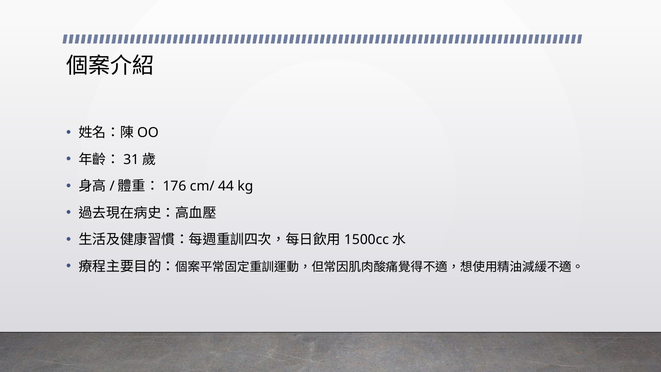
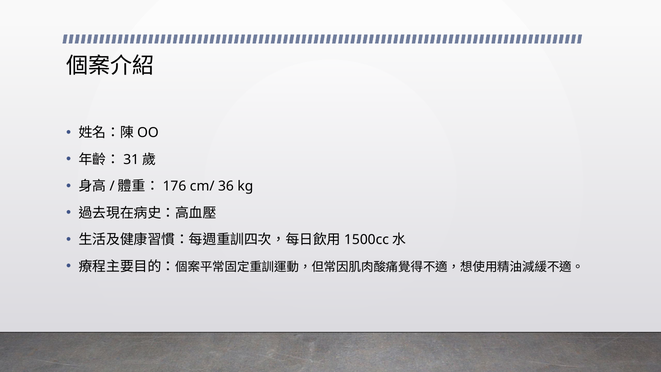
44: 44 -> 36 (226, 186)
